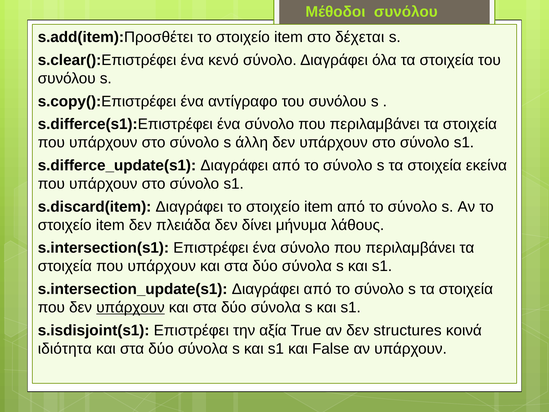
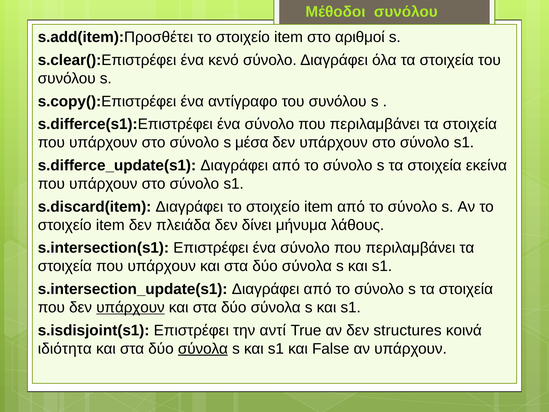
δέχεται: δέχεται -> αριθμοί (360, 37)
άλλη: άλλη -> μέσα (252, 142)
αξία: αξία -> αντί (273, 330)
σύνολα underline: none -> present (203, 348)
